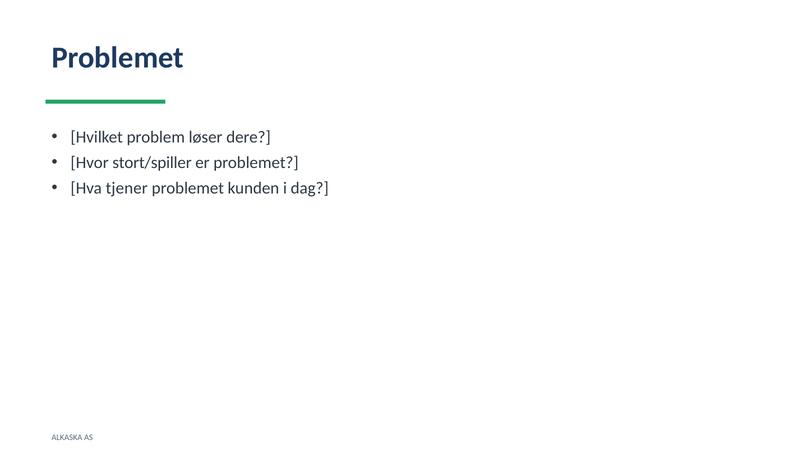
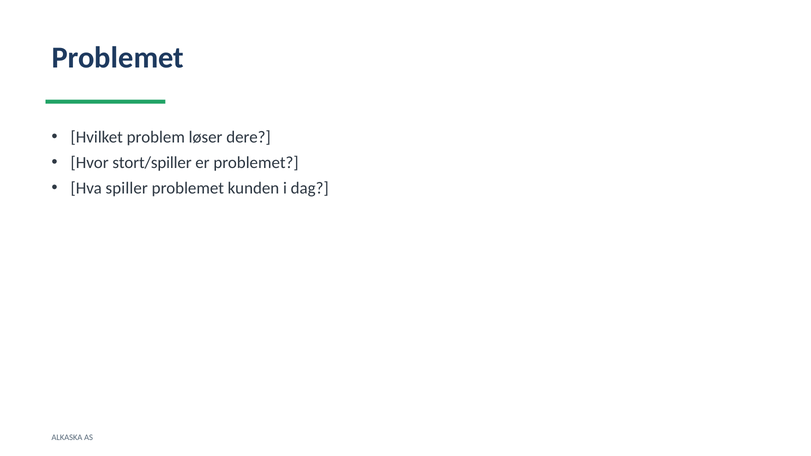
tjener: tjener -> spiller (127, 188)
